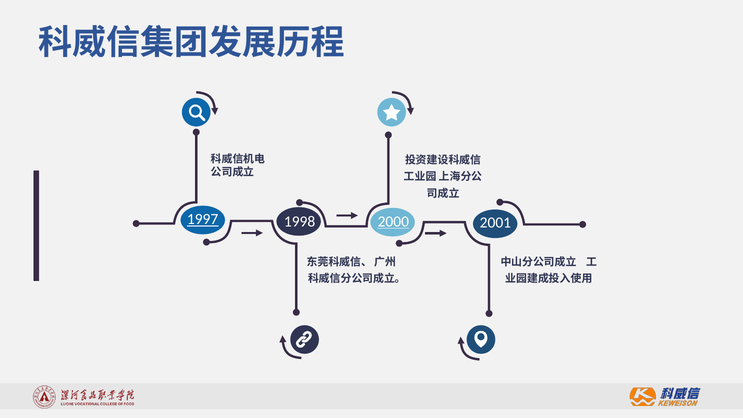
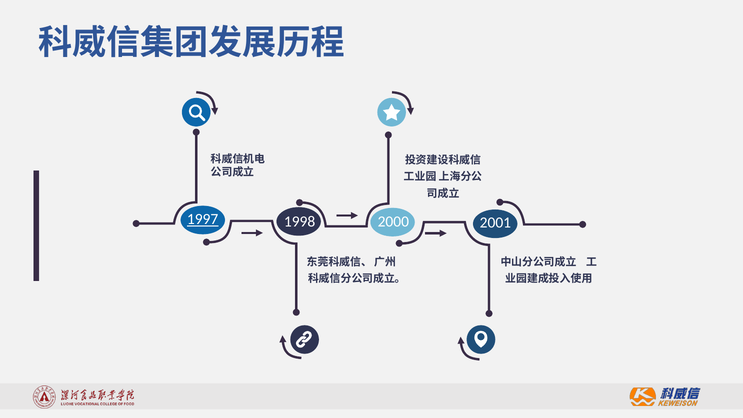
2000 underline: present -> none (393, 222)
